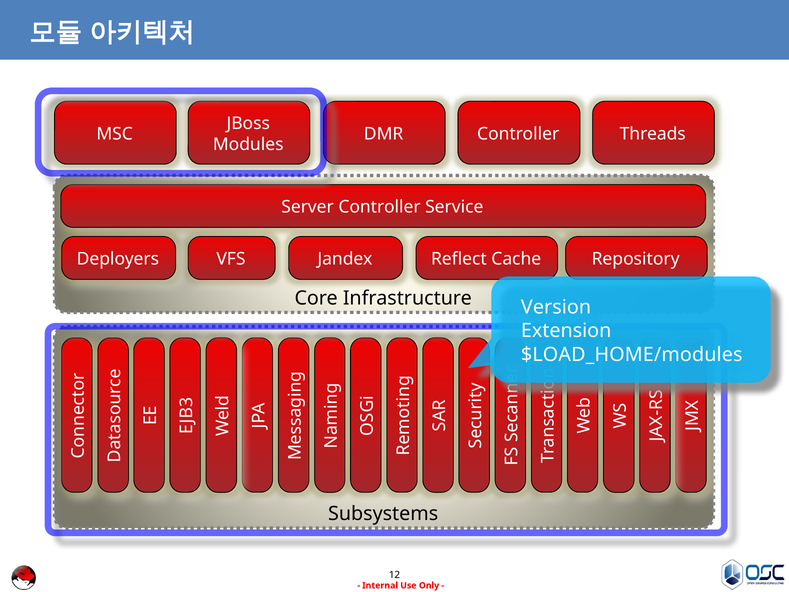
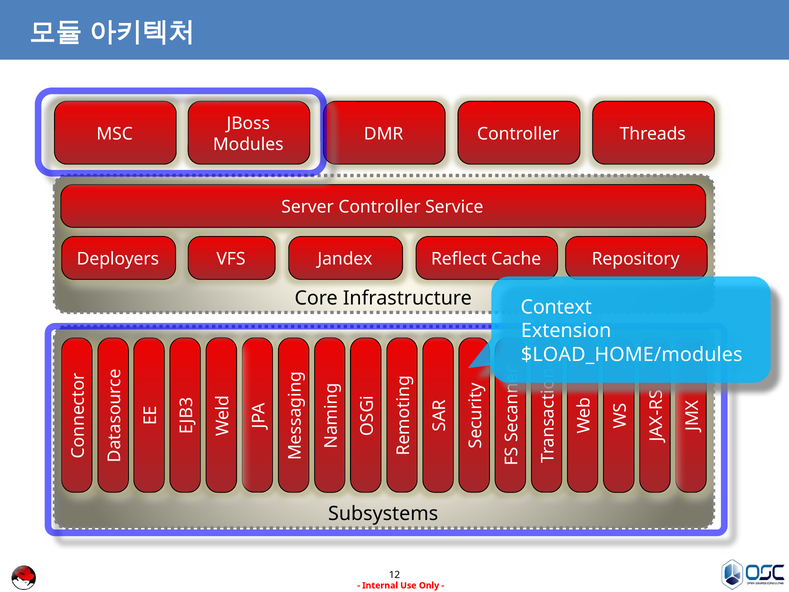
Version: Version -> Context (556, 307)
